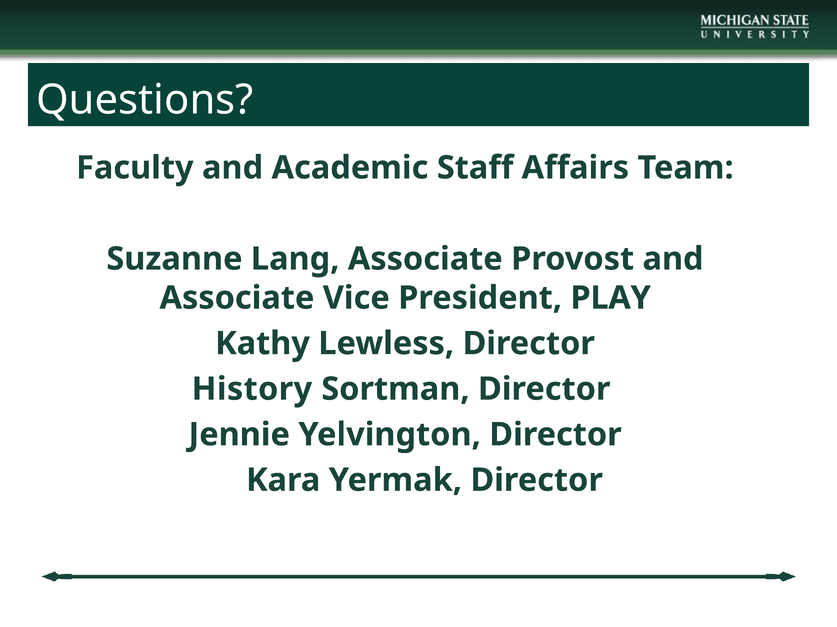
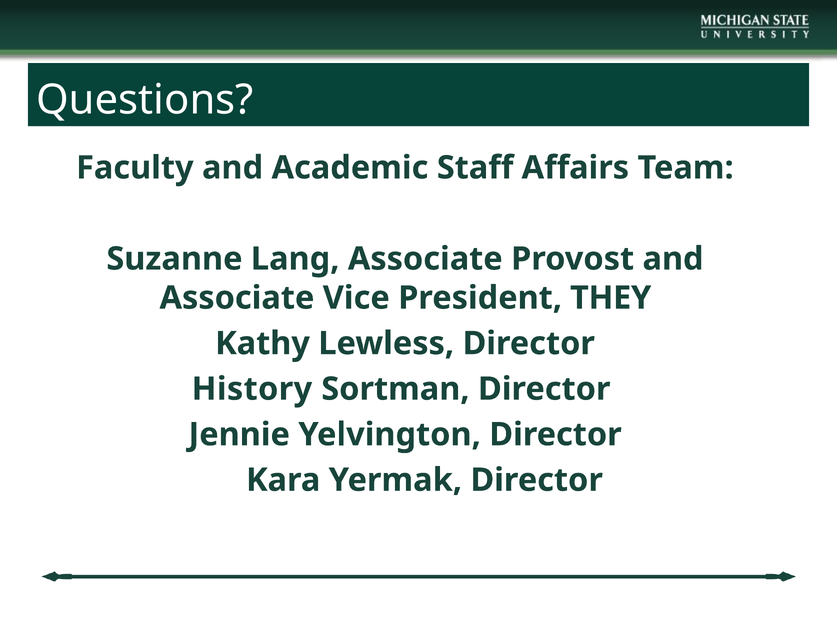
PLAY: PLAY -> THEY (611, 298)
